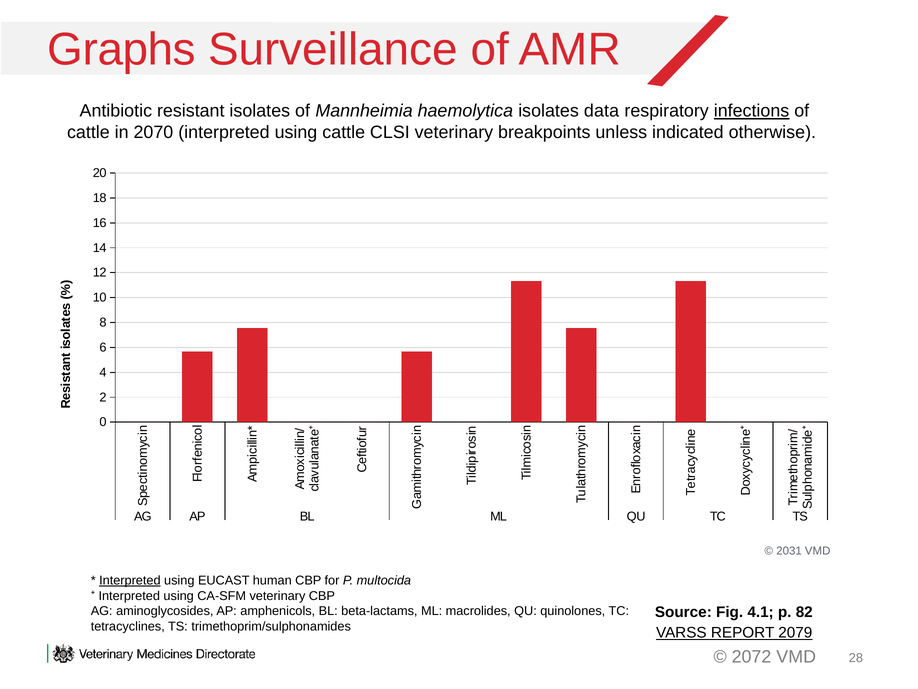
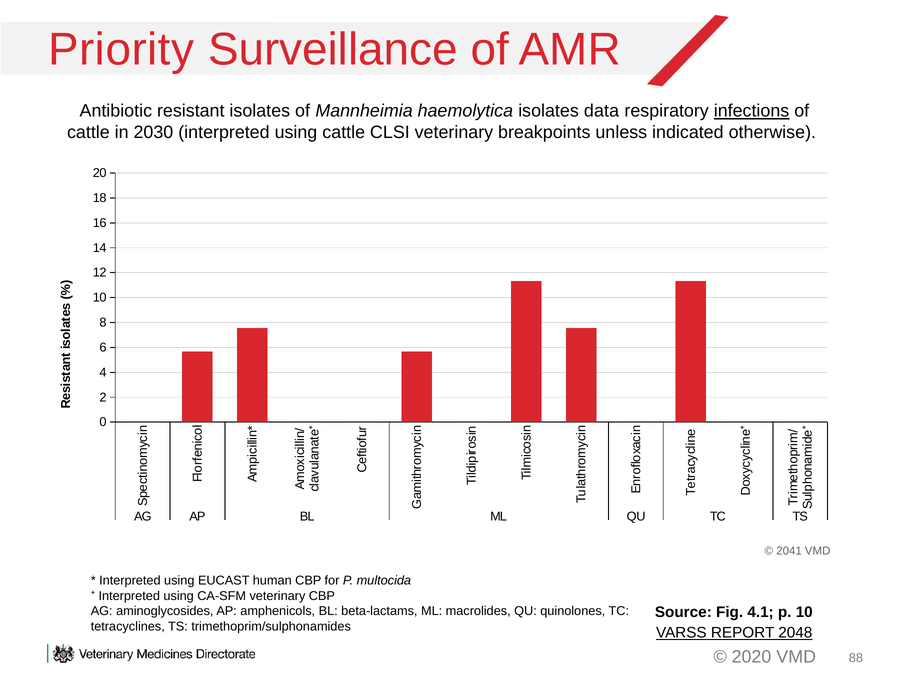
Graphs: Graphs -> Priority (121, 50)
2070: 2070 -> 2030 (153, 132)
2031: 2031 -> 2041 (789, 550)
Interpreted underline: present -> none (130, 580)
p 82: 82 -> 10 (804, 612)
2079: 2079 -> 2048 (795, 632)
2072: 2072 -> 2020 (751, 656)
28: 28 -> 88 (856, 657)
